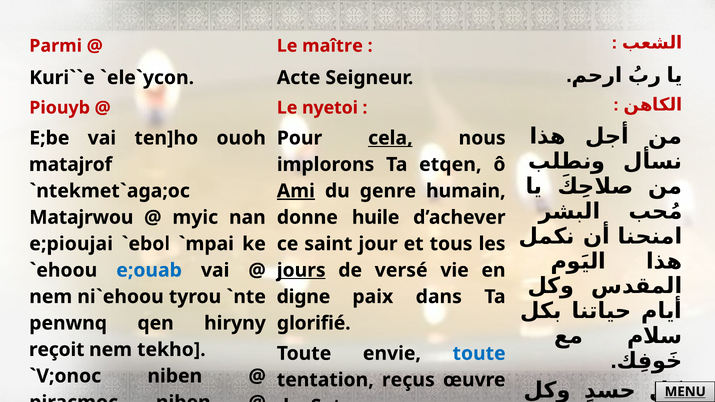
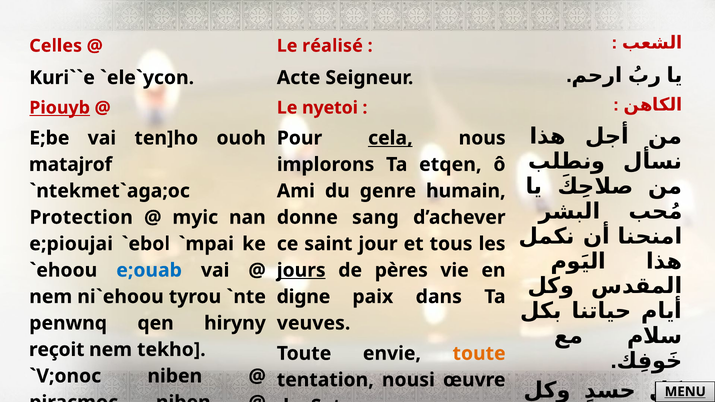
Parmi: Parmi -> Celles (56, 46)
maître: maître -> réalisé (332, 46)
Piouyb underline: none -> present (60, 108)
Ami underline: present -> none (296, 191)
Matajrwou: Matajrwou -> Protection (81, 217)
huile: huile -> sang (375, 217)
versé: versé -> pères (401, 270)
glorifié: glorifié -> veuves (314, 323)
toute colour: blue -> orange (479, 354)
reçus: reçus -> nousi (408, 380)
